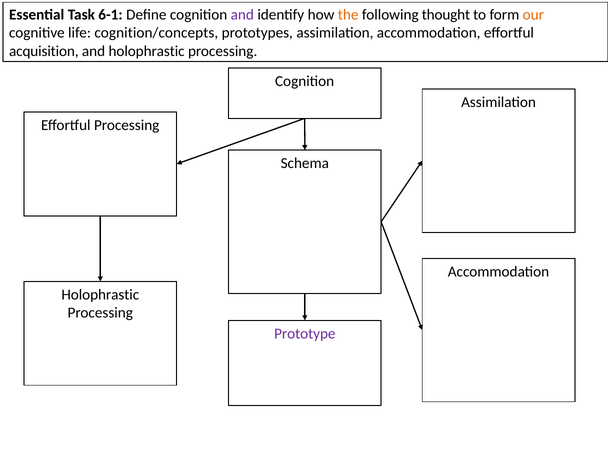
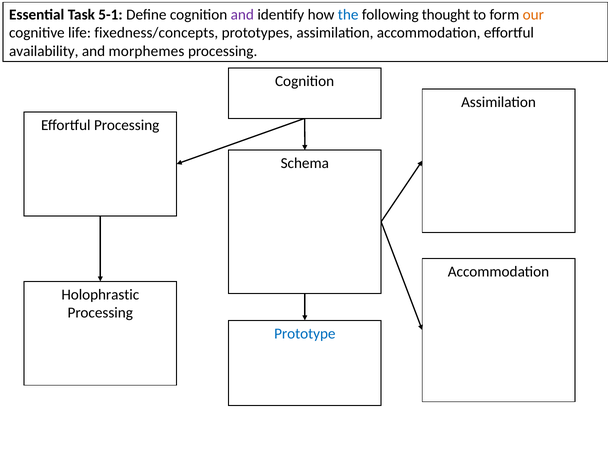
6-1: 6-1 -> 5-1 (110, 15)
the colour: orange -> blue (348, 15)
cognition/concepts: cognition/concepts -> fixedness/concepts (156, 33)
acquisition: acquisition -> availability (44, 51)
and holophrastic: holophrastic -> morphemes (146, 51)
Prototype colour: purple -> blue (305, 334)
